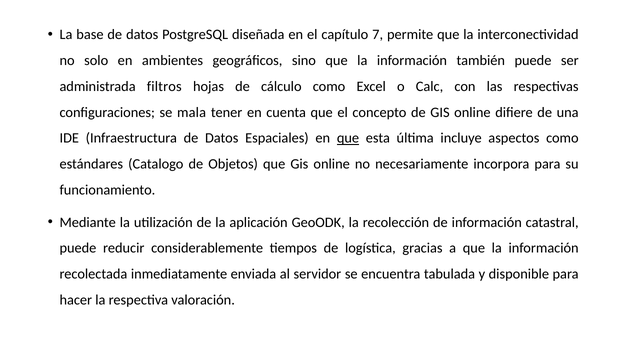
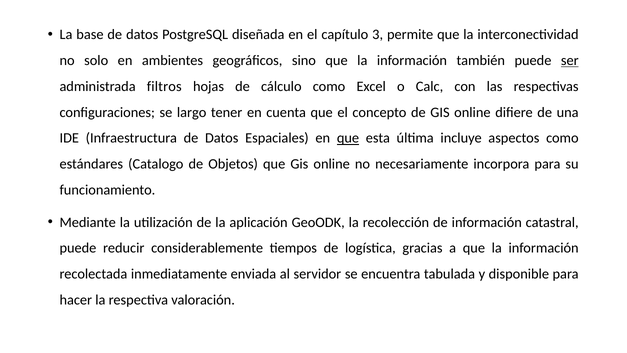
7: 7 -> 3 (378, 35)
ser underline: none -> present (570, 61)
mala: mala -> largo (192, 112)
